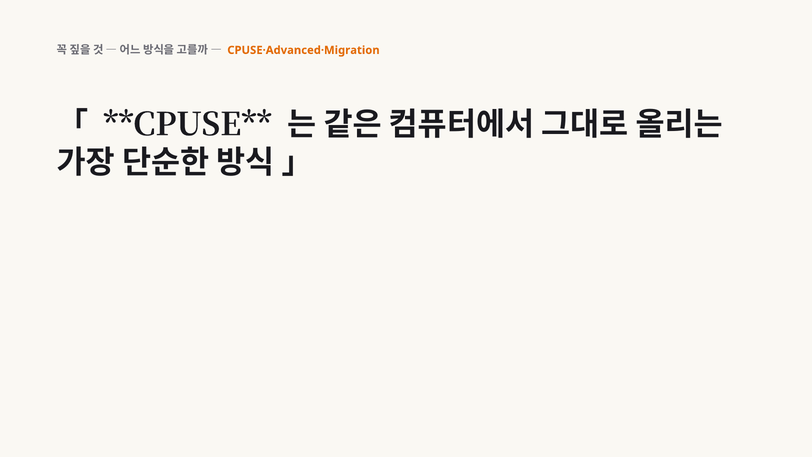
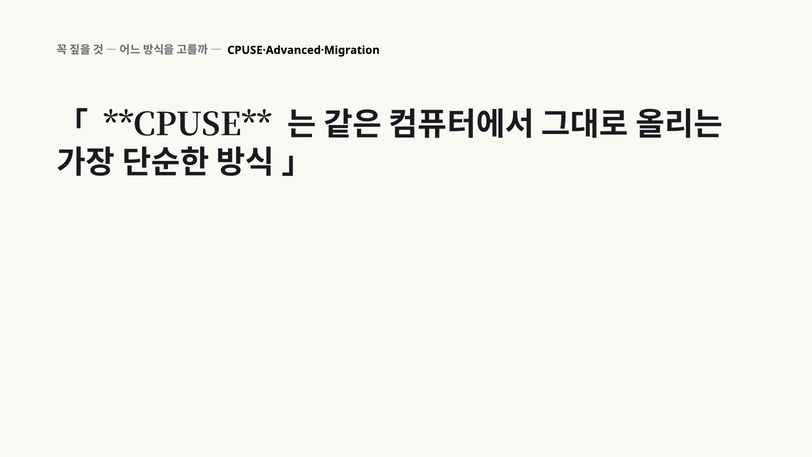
CPUSE·Advanced·Migration colour: orange -> black (303, 50)
